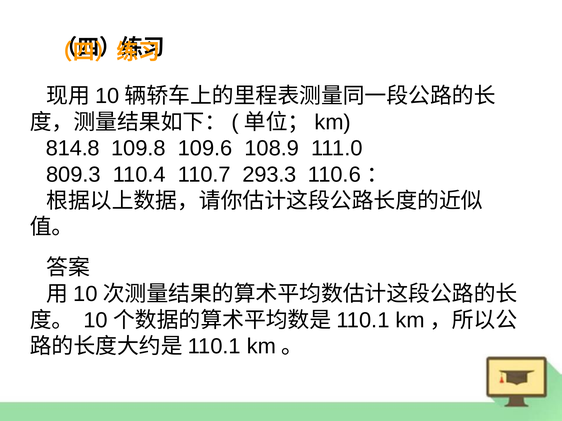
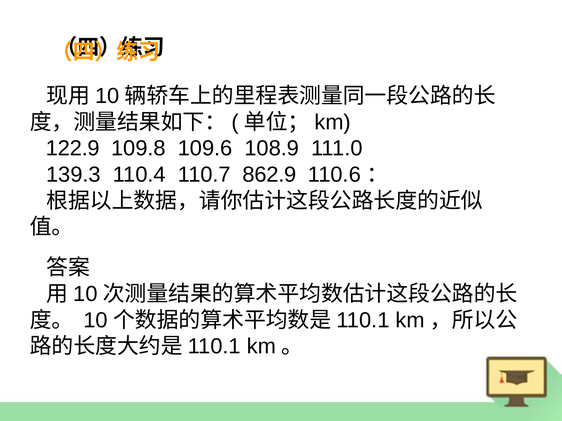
814.8: 814.8 -> 122.9 (73, 149)
809.3: 809.3 -> 139.3 (73, 175)
293.3: 293.3 -> 862.9 (269, 175)
